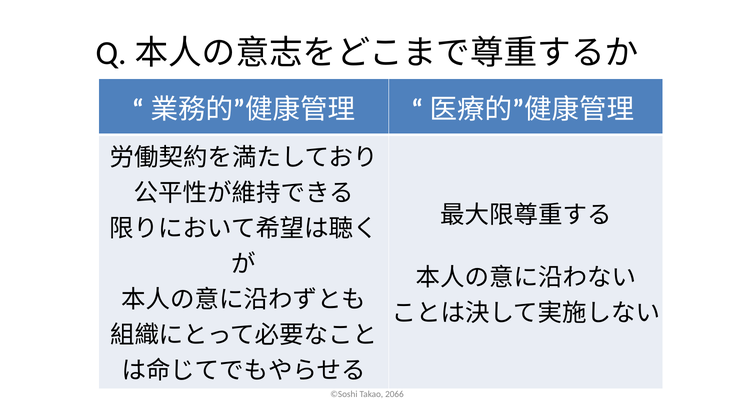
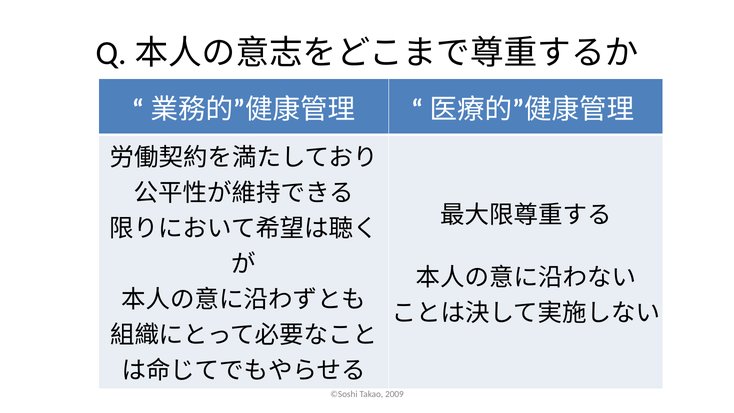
2066: 2066 -> 2009 (394, 394)
